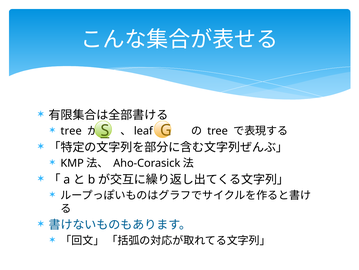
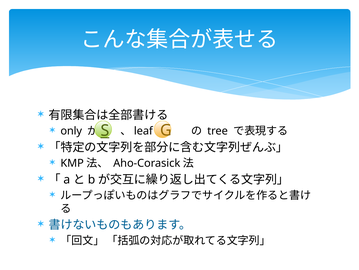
tree: tree -> only (71, 131)
